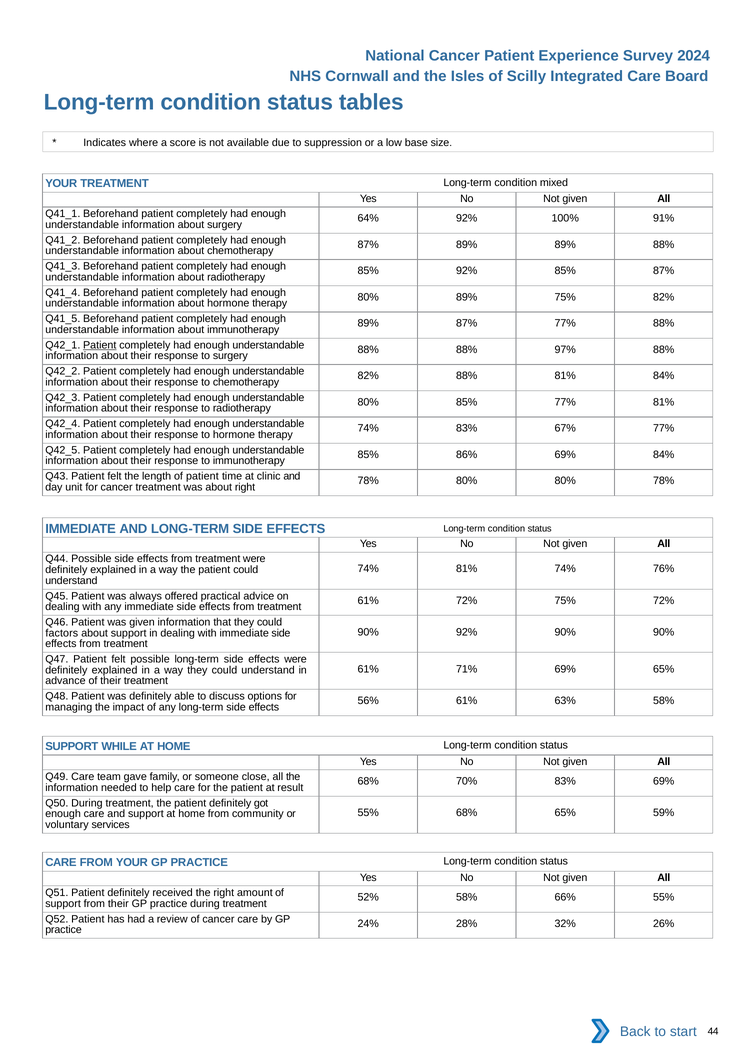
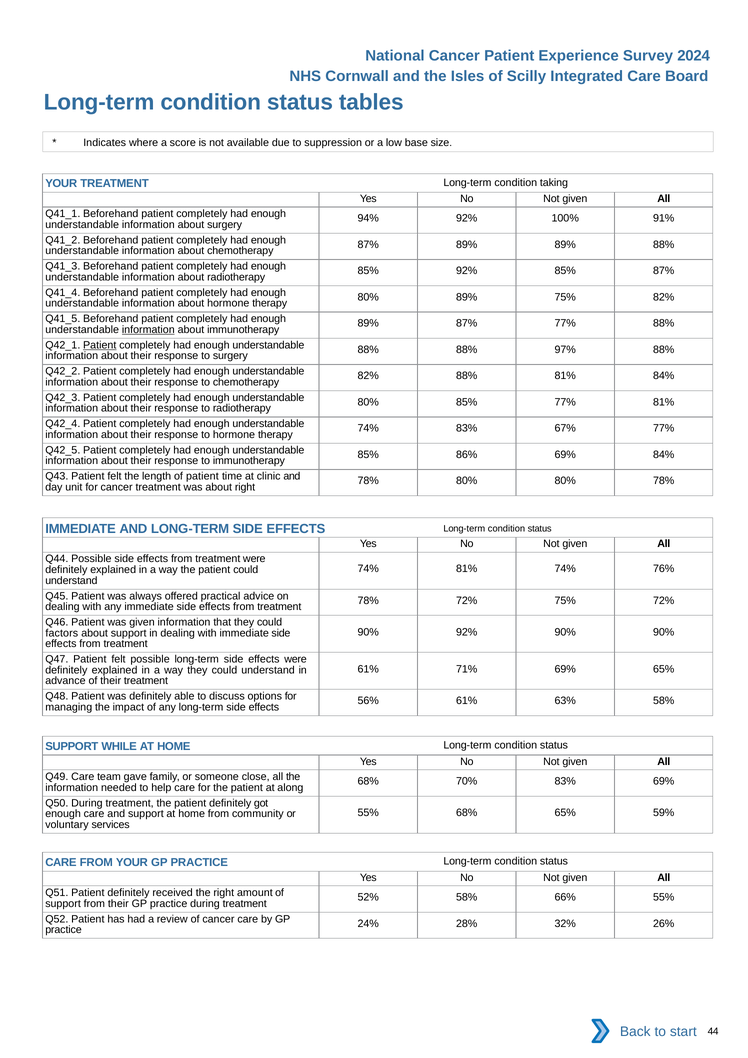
mixed: mixed -> taking (554, 183)
64%: 64% -> 94% (368, 219)
information underline: none -> present (148, 330)
61%: 61% -> 78% (368, 601)
result: result -> along (290, 788)
